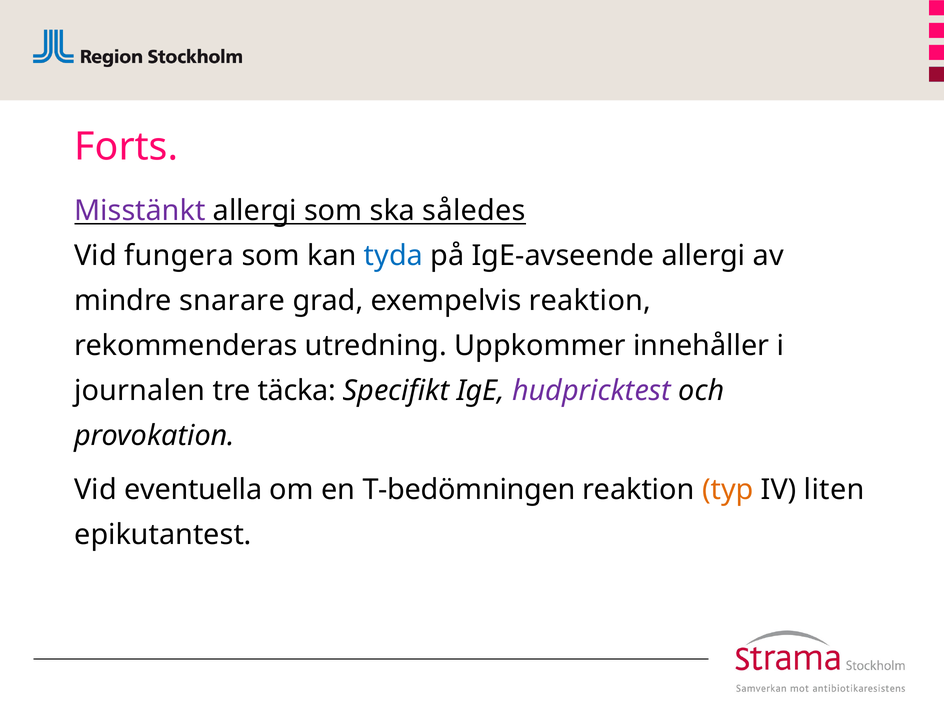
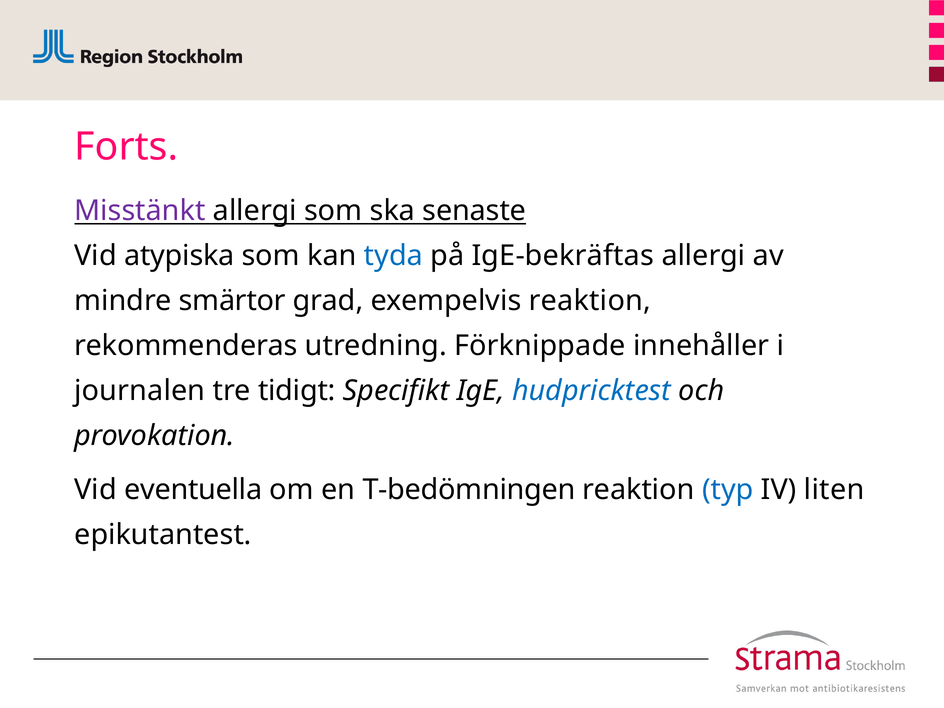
således: således -> senaste (474, 211)
fungera: fungera -> atypiska (179, 256)
IgE-avseende: IgE-avseende -> IgE-bekräftas (563, 256)
snarare: snarare -> smärtor (232, 301)
Uppkommer: Uppkommer -> Förknippade (540, 346)
täcka: täcka -> tidigt (297, 391)
hudpricktest colour: purple -> blue (592, 391)
typ colour: orange -> blue (728, 490)
